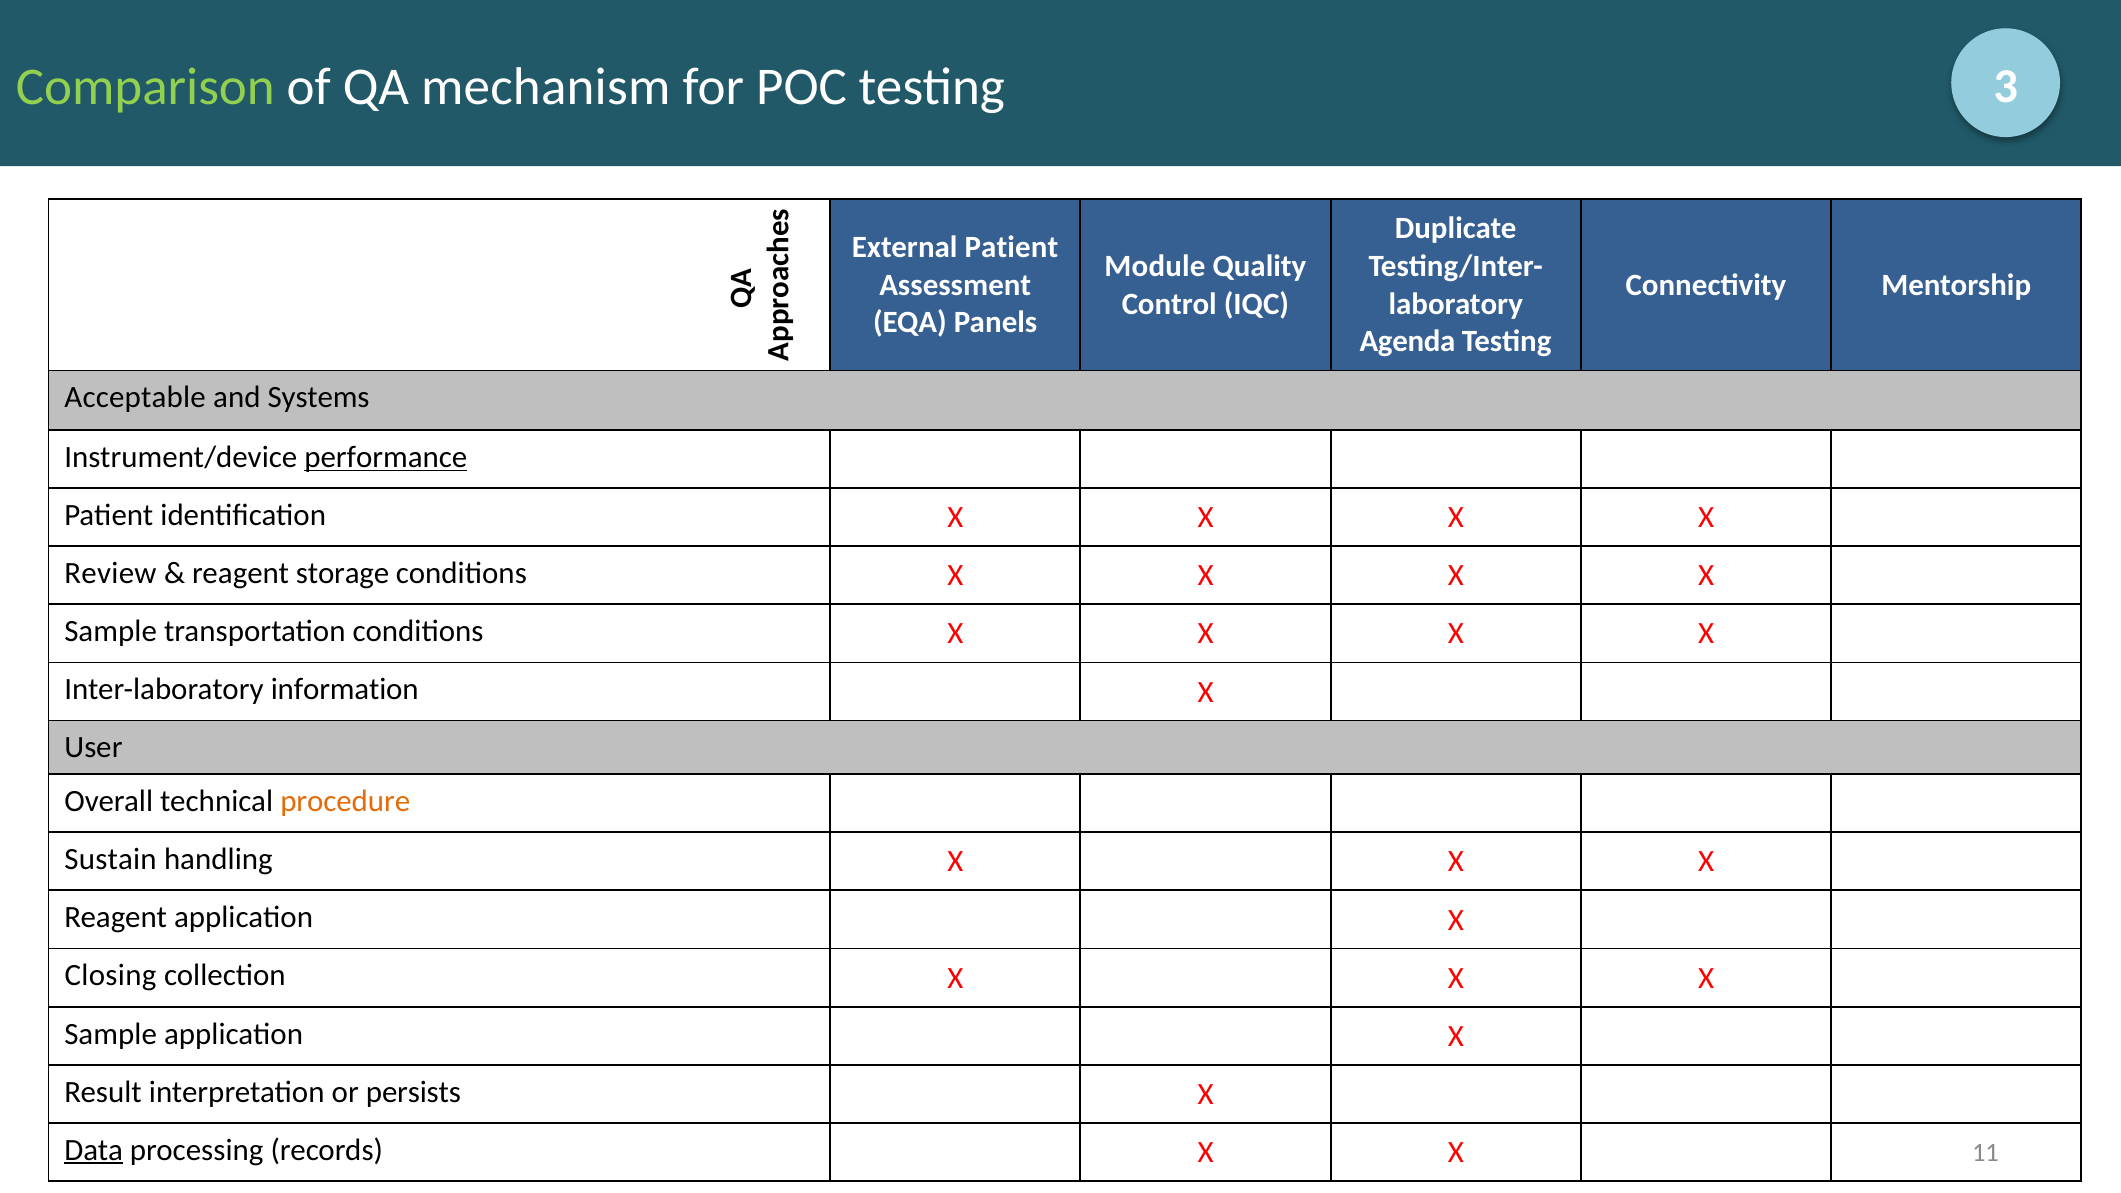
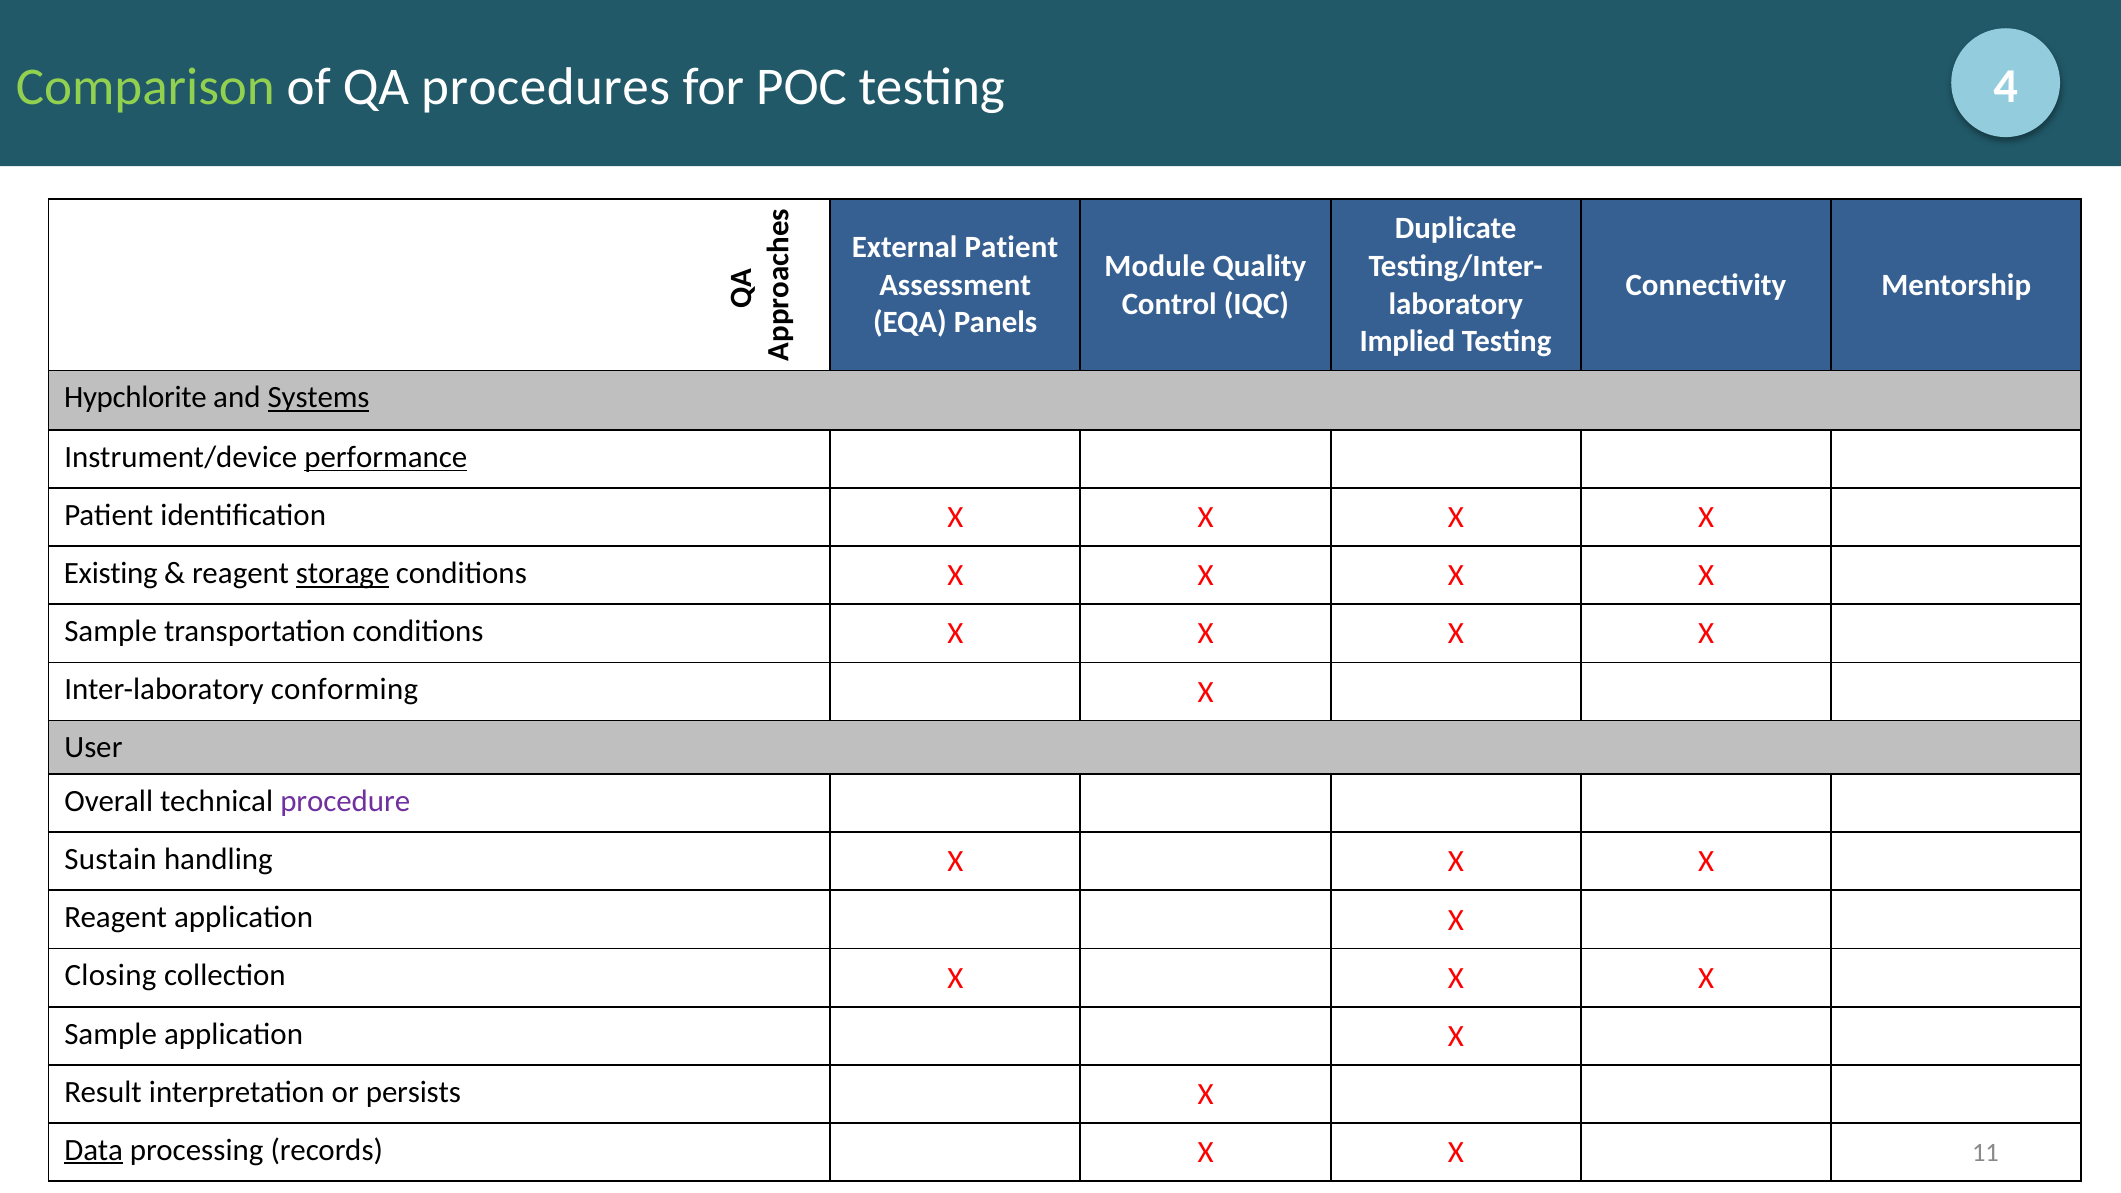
mechanism: mechanism -> procedures (546, 87)
3: 3 -> 4 (2006, 86)
Agenda: Agenda -> Implied (1407, 342)
Acceptable: Acceptable -> Hypchlorite (135, 398)
Systems underline: none -> present (319, 398)
Review: Review -> Existing (111, 574)
storage underline: none -> present (343, 574)
information: information -> conforming (344, 690)
procedure colour: orange -> purple (345, 802)
